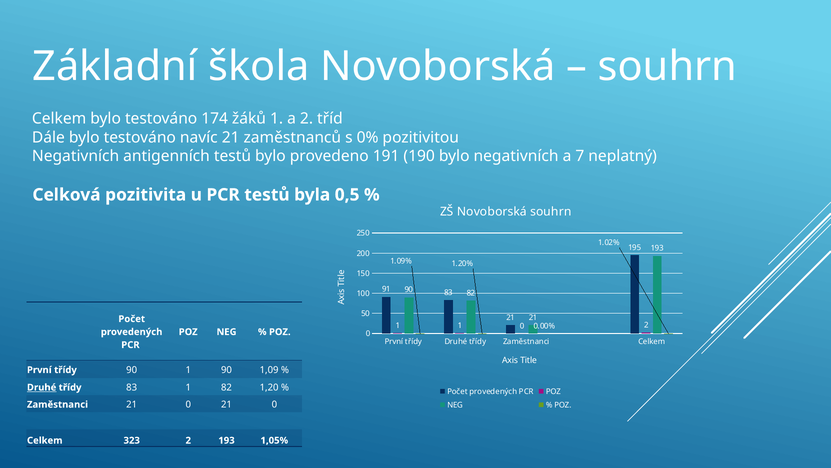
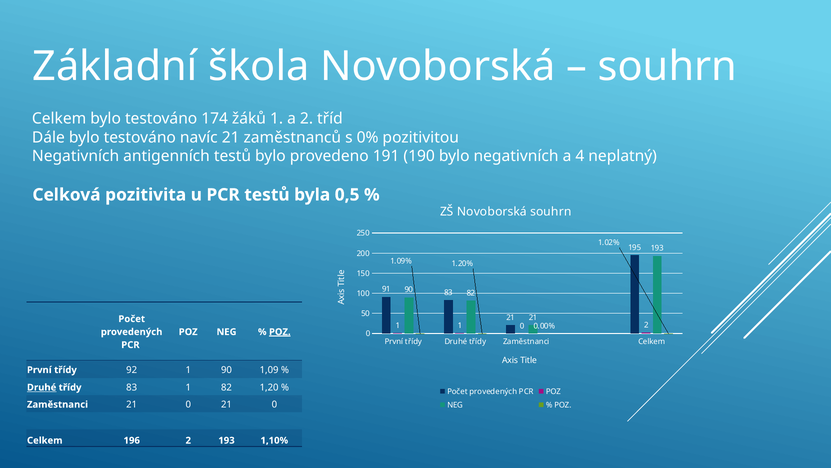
7: 7 -> 4 (580, 156)
POZ underline: none -> present (280, 332)
třídy 90: 90 -> 92 (132, 370)
323: 323 -> 196 (132, 440)
1,05%: 1,05% -> 1,10% (274, 440)
